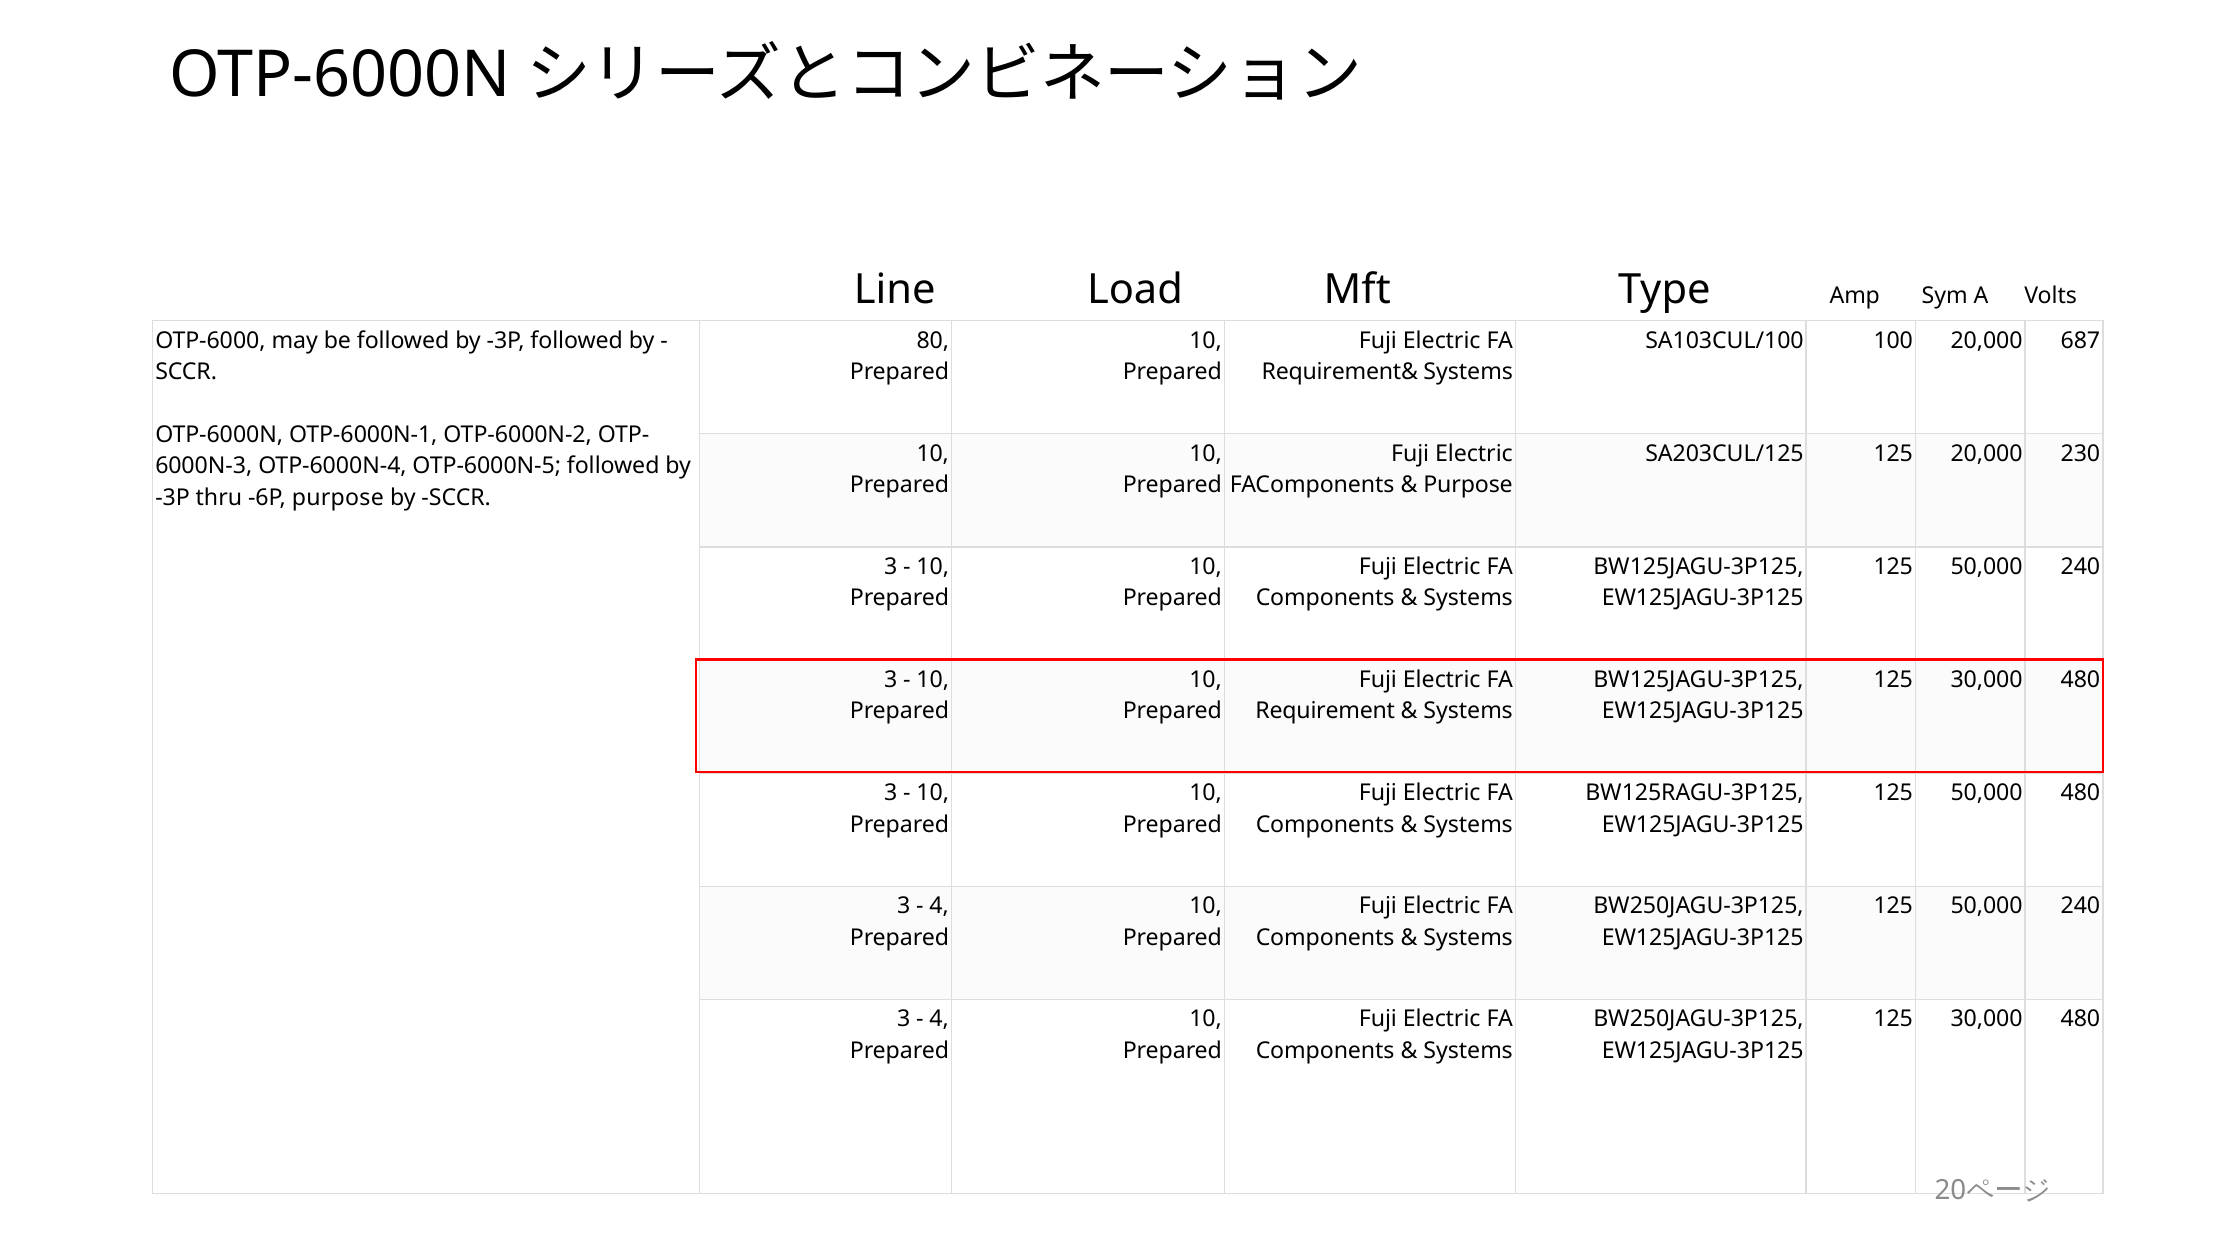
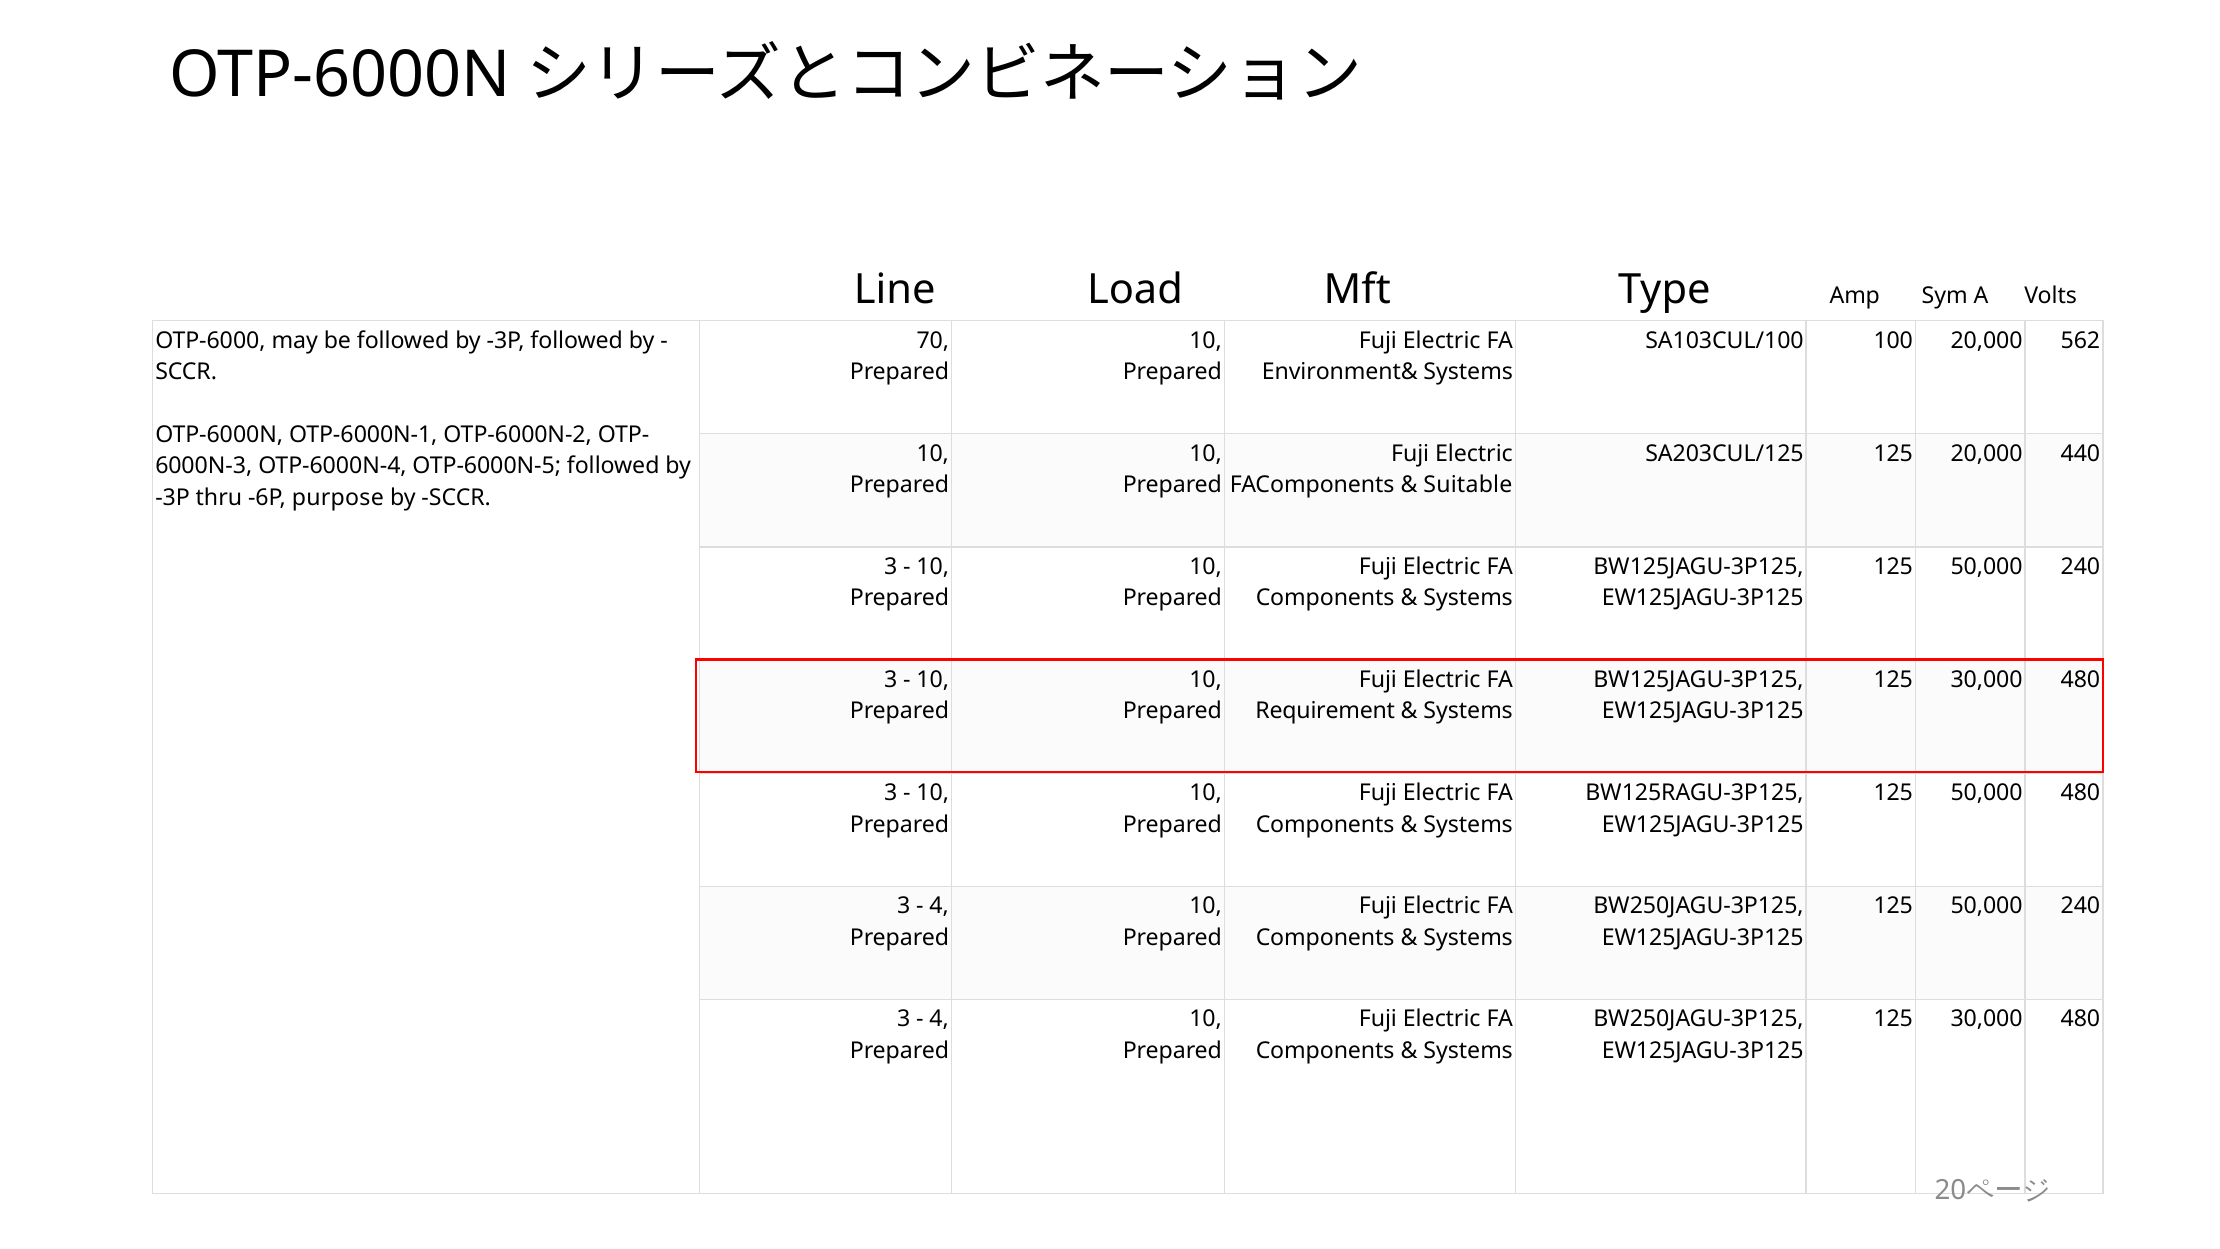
80: 80 -> 70 (933, 340)
687: 687 -> 562 (2080, 340)
Requirement&: Requirement& -> Environment& (1340, 372)
230: 230 -> 440 (2080, 453)
Purpose: Purpose -> Suitable (1468, 485)
